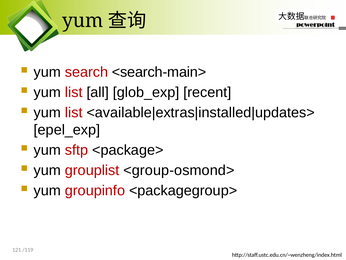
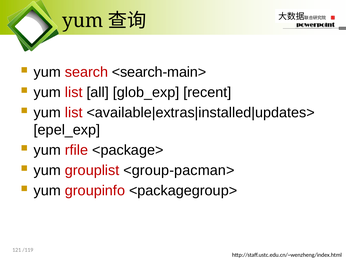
sftp: sftp -> rfile (77, 150)
<group-osmond>: <group-osmond> -> <group-pacman> (179, 170)
